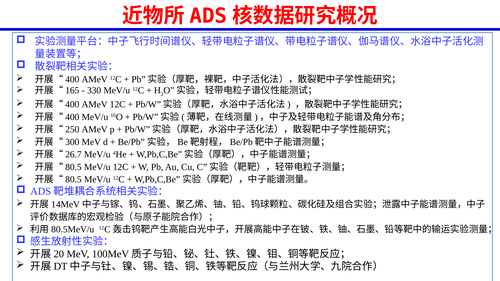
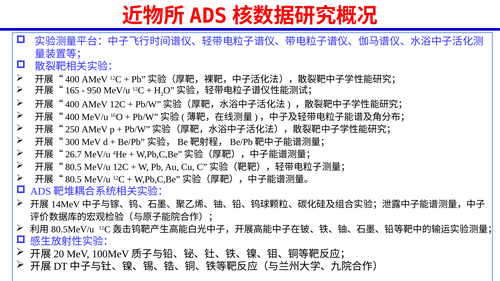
330: 330 -> 950 (94, 91)
